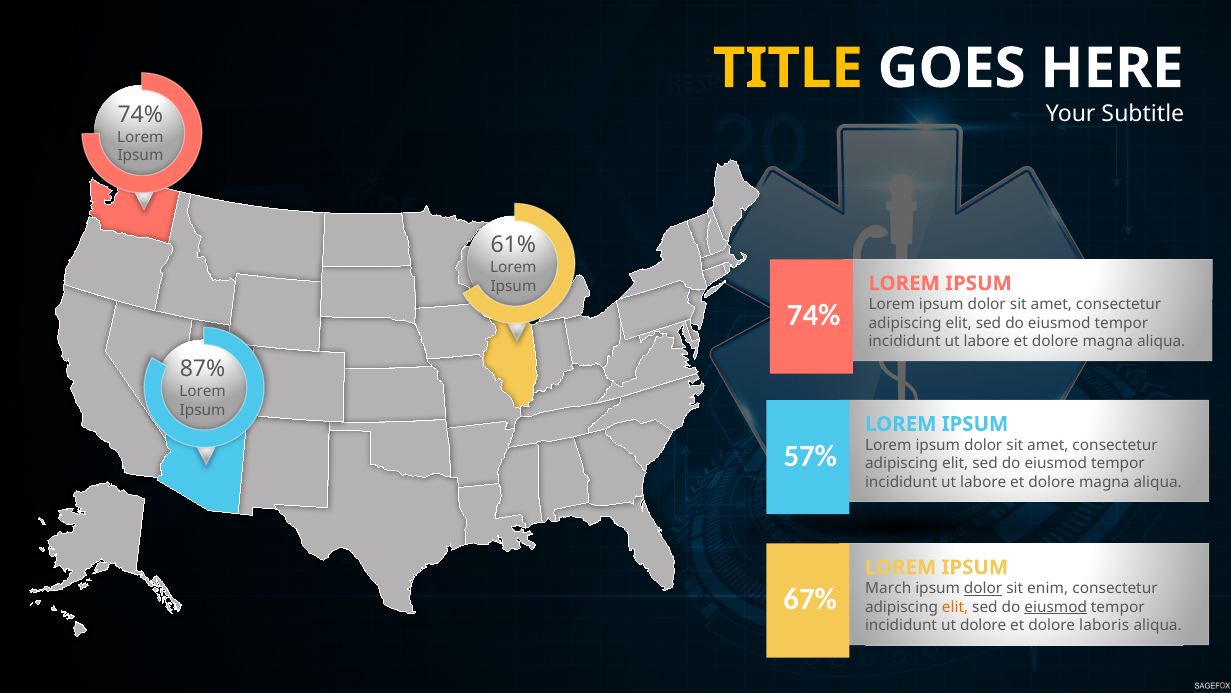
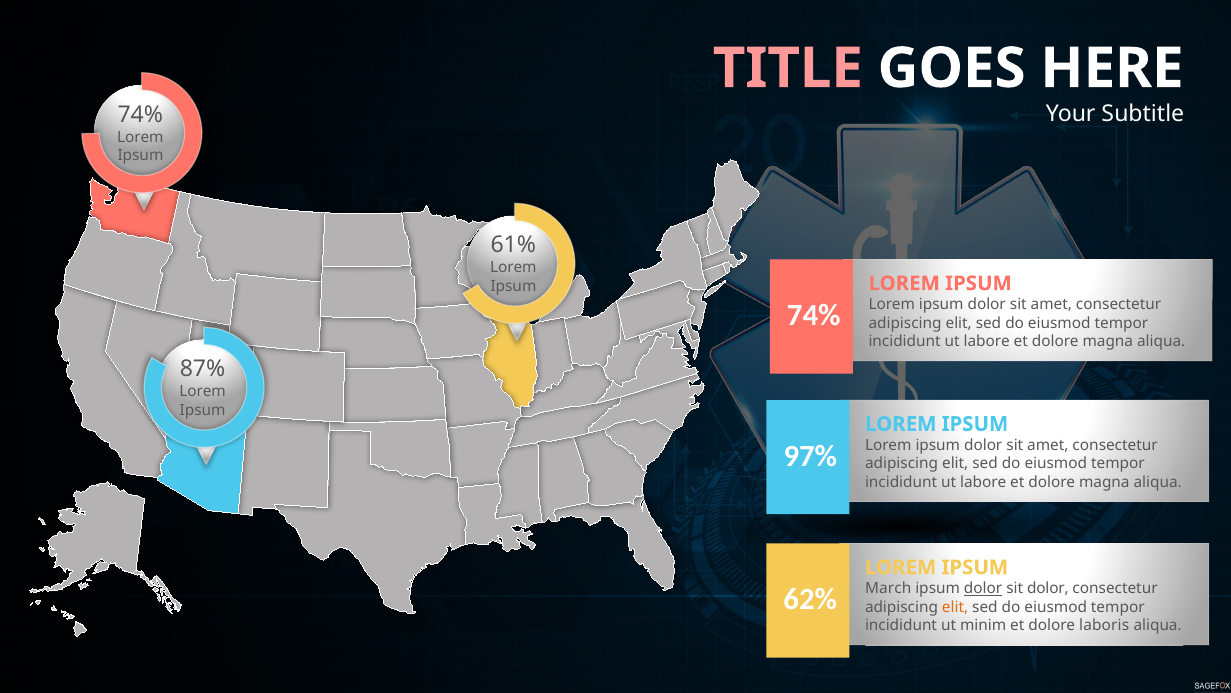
TITLE colour: yellow -> pink (788, 68)
57%: 57% -> 97% (810, 456)
sit enim: enim -> dolor (1048, 588)
67%: 67% -> 62% (810, 599)
eiusmod underline: present -> none (1056, 607)
ut dolore: dolore -> minim (983, 625)
